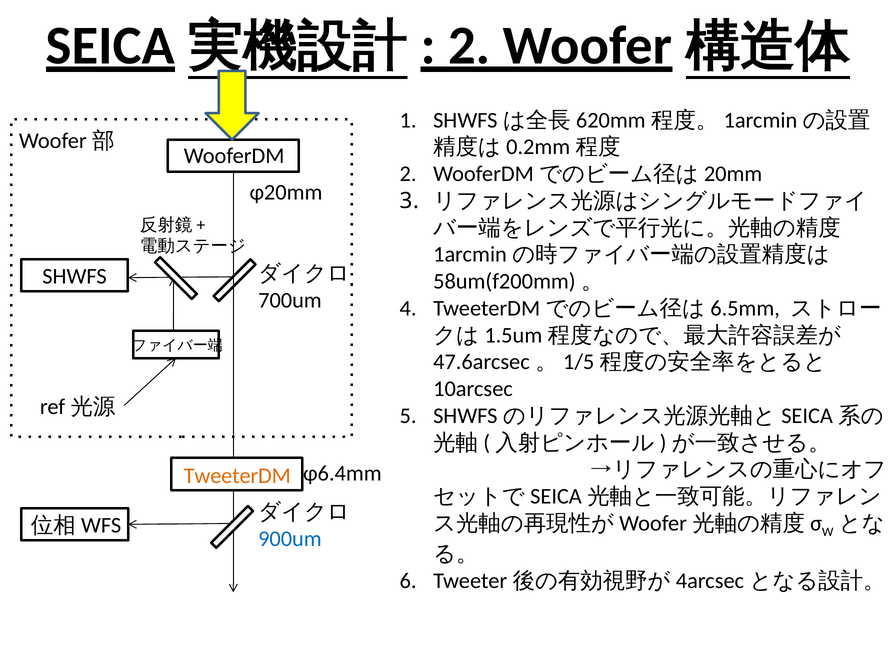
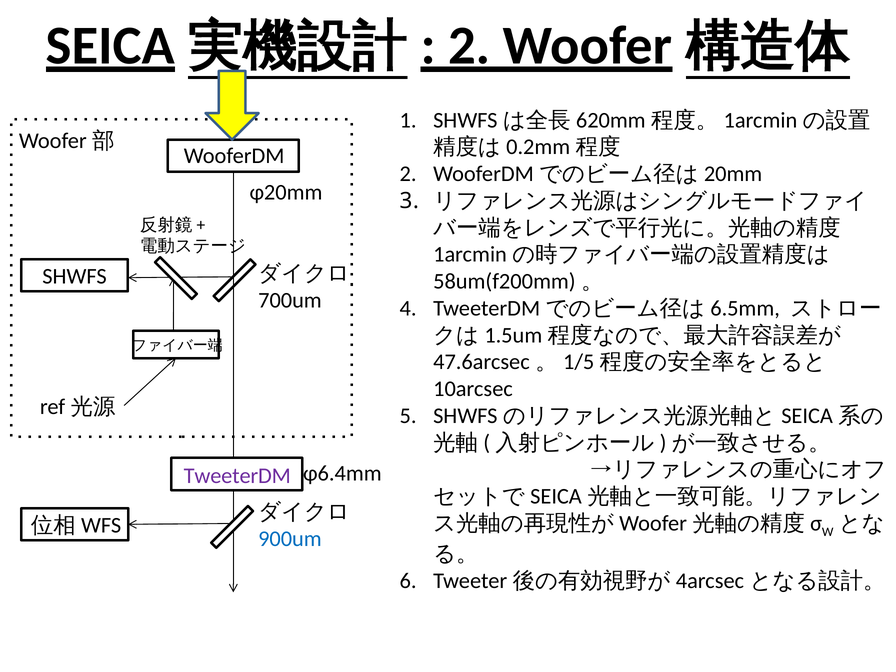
TweeterDM colour: orange -> purple (237, 476)
